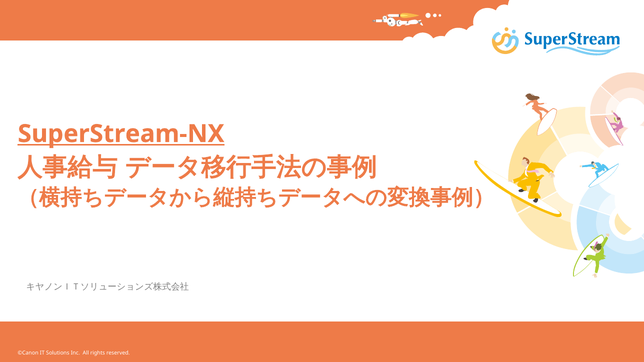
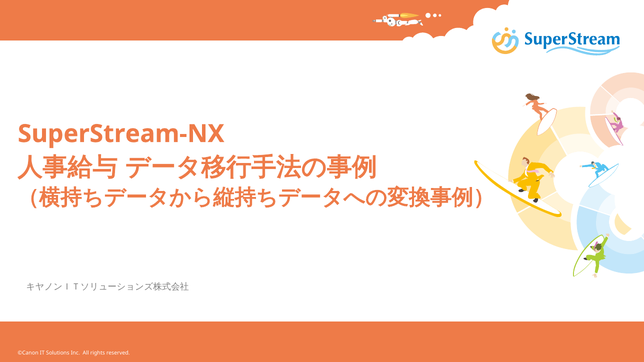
SuperStream-NX underline: present -> none (121, 134)
